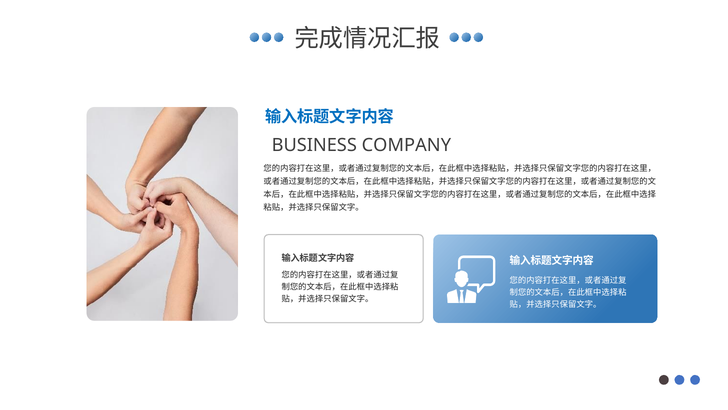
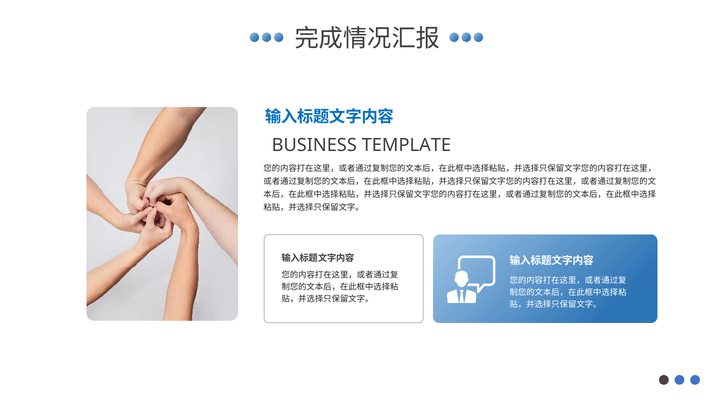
COMPANY: COMPANY -> TEMPLATE (406, 145)
